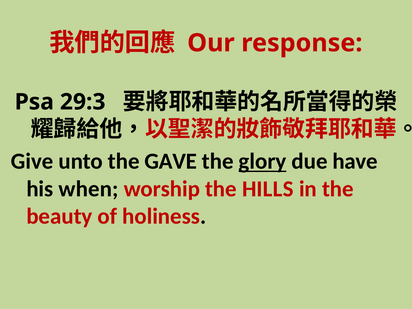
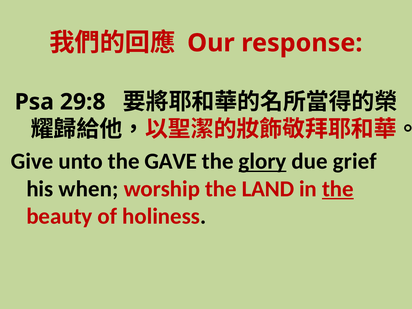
29:3: 29:3 -> 29:8 (83, 102)
have: have -> grief (355, 161)
HILLS: HILLS -> LAND (268, 189)
the underline: none -> present (338, 189)
